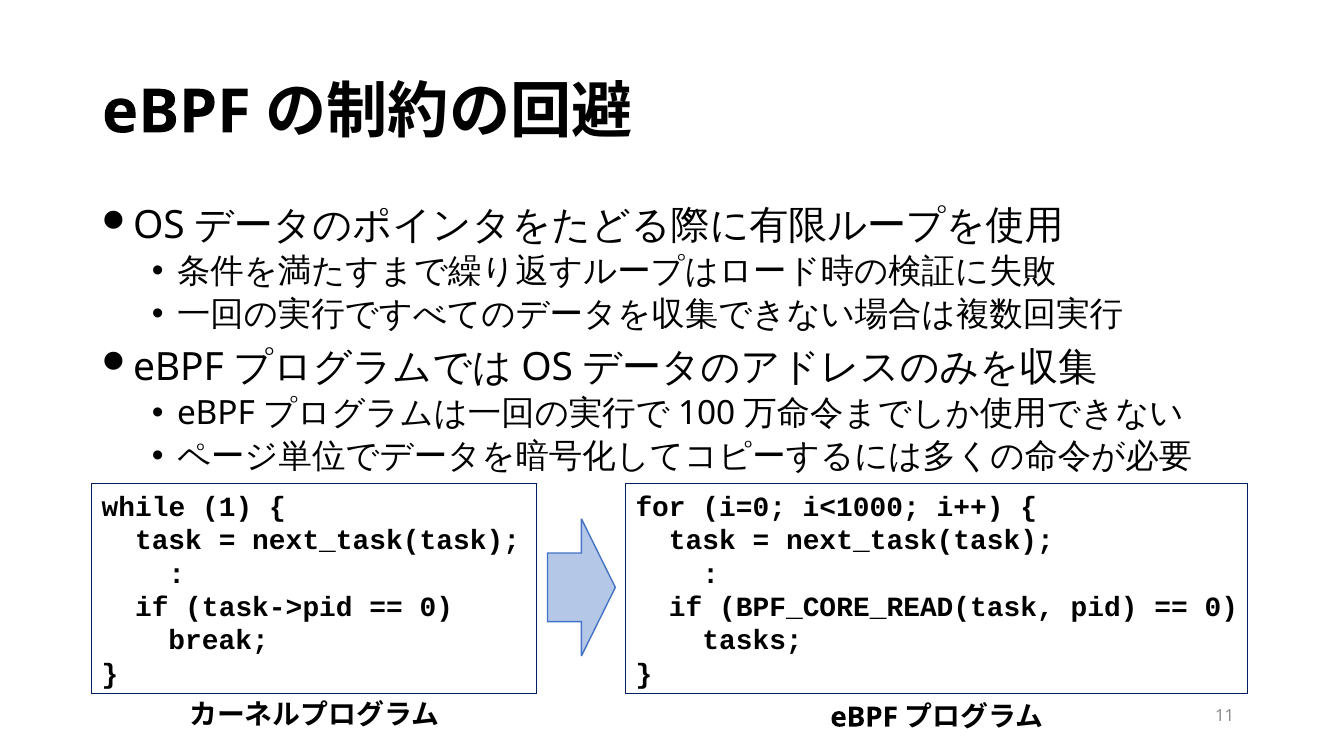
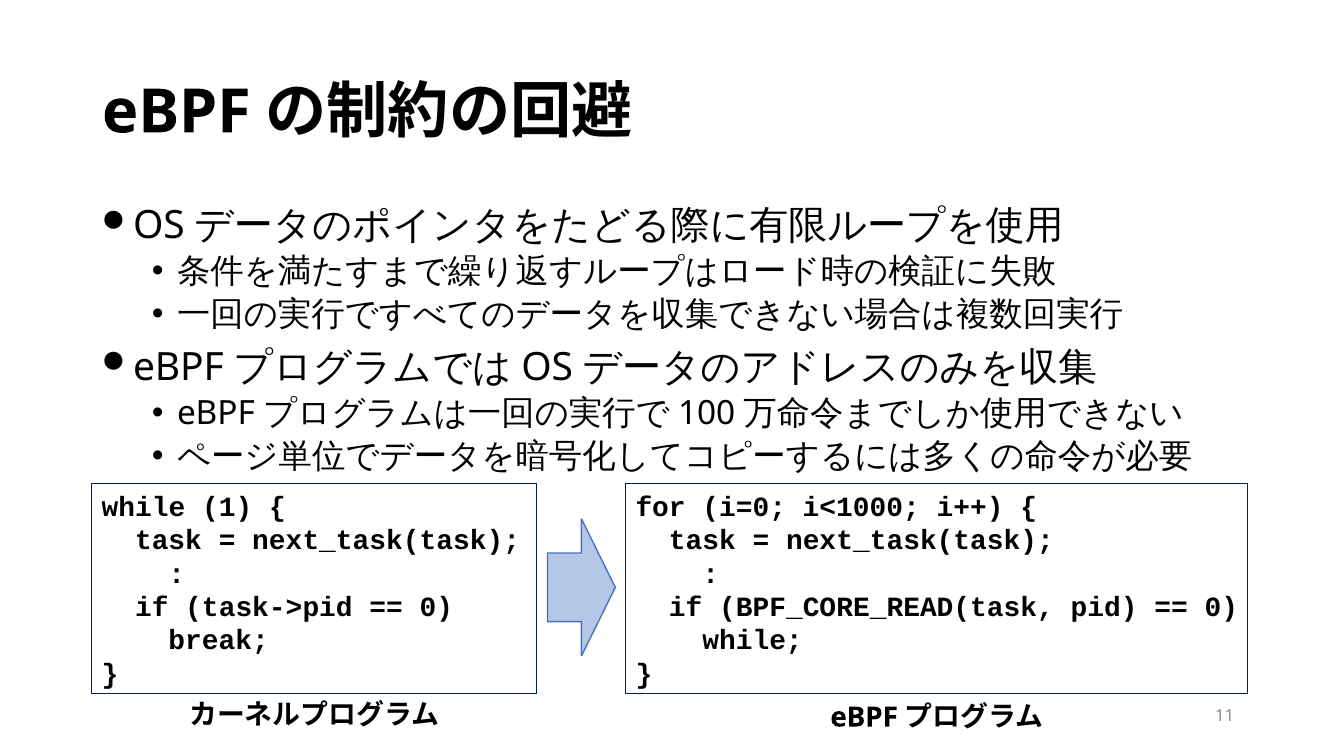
tasks: tasks -> while (753, 641)
